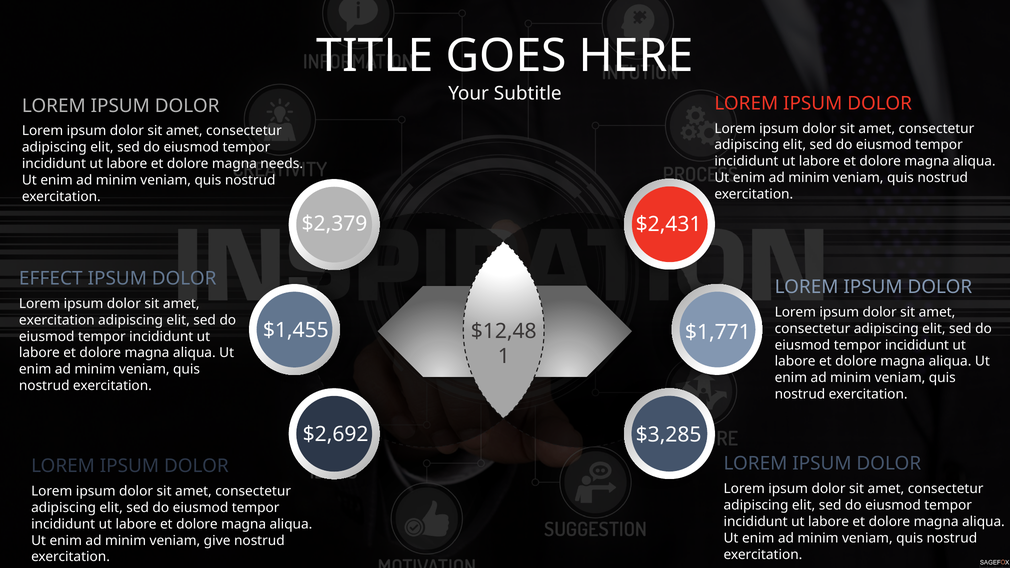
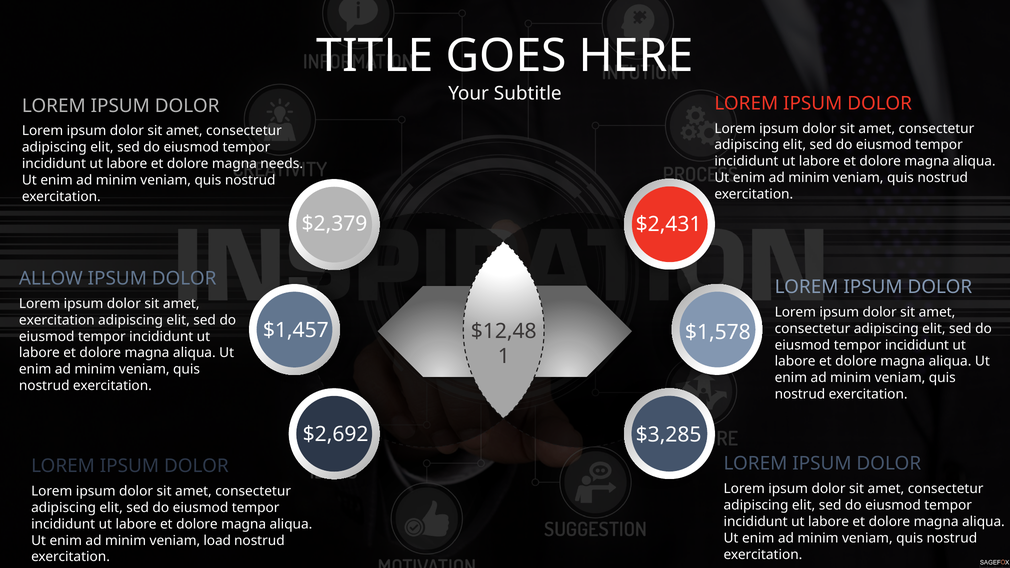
EFFECT: EFFECT -> ALLOW (51, 279)
$1,455: $1,455 -> $1,457 (296, 330)
$1,771: $1,771 -> $1,578 (718, 333)
give: give -> load (217, 541)
